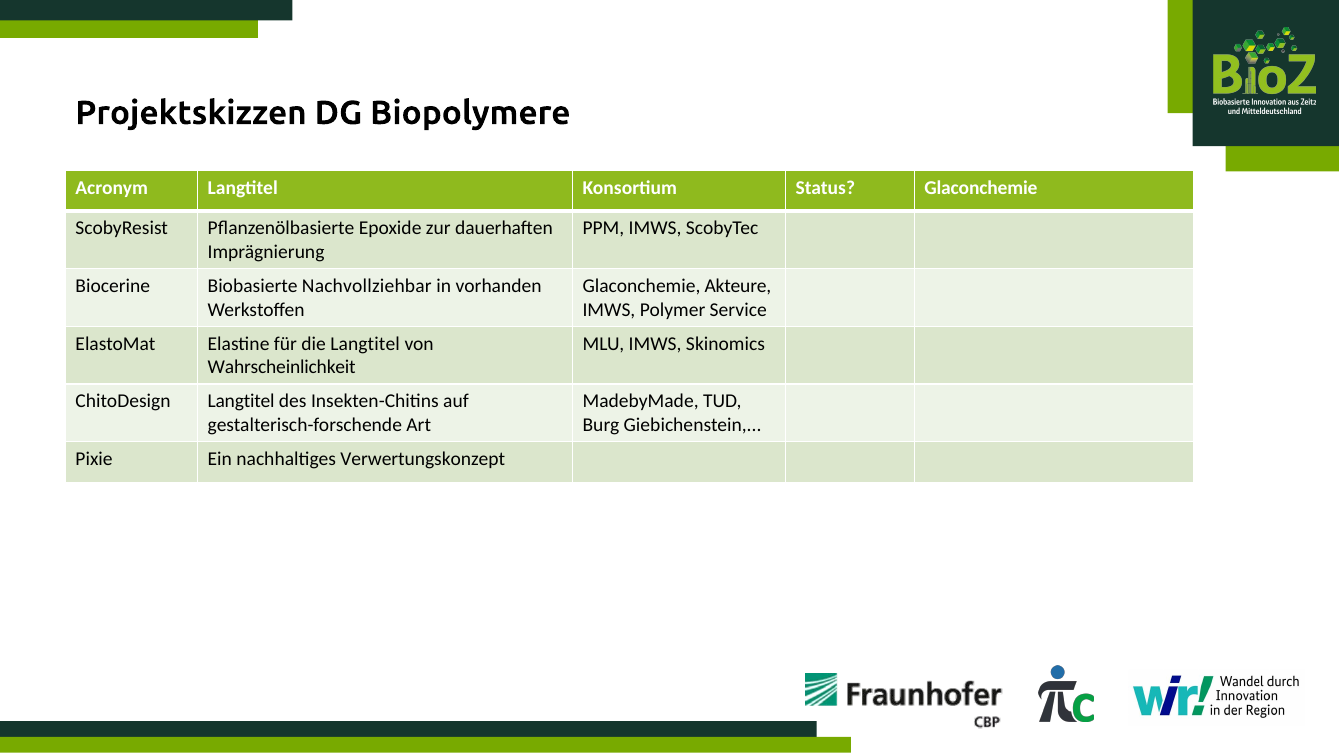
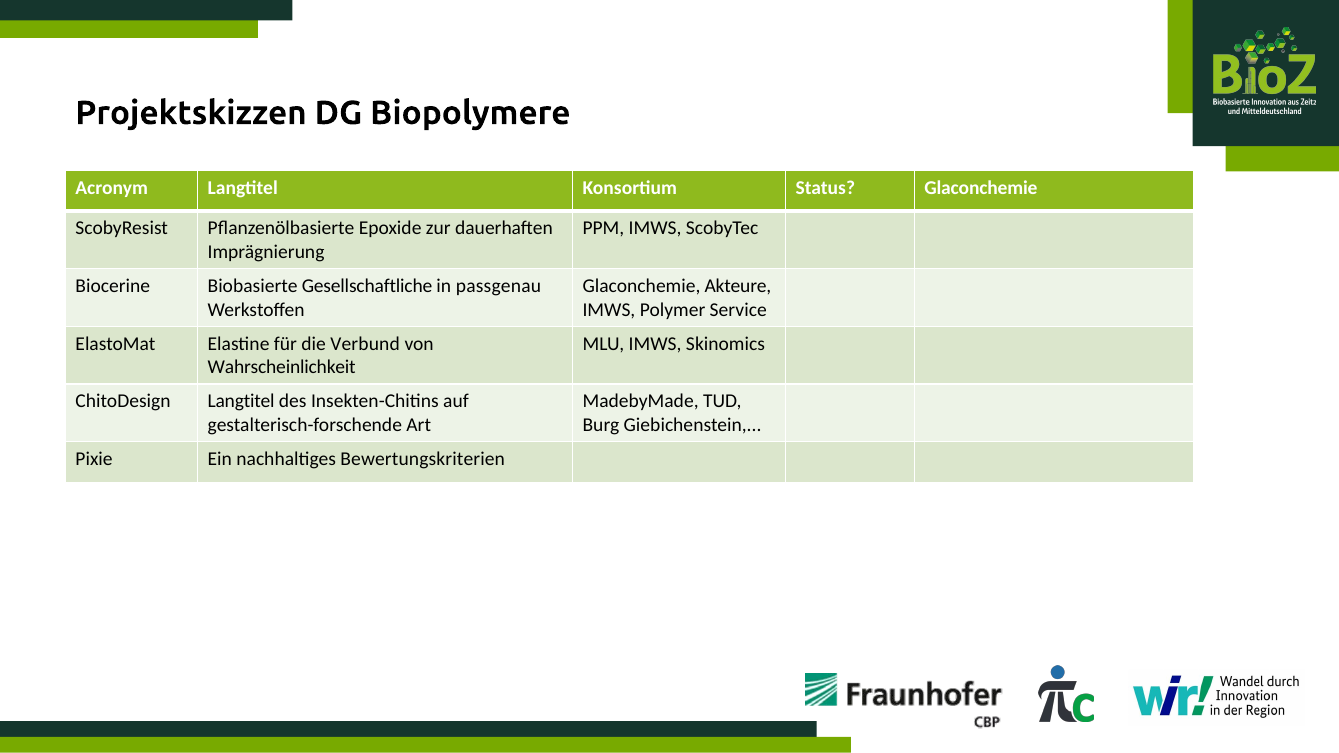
Nachvollziehbar: Nachvollziehbar -> Gesellschaftliche (367, 286)
vorhanden: vorhanden -> passgenau (498, 286)
die Langtitel: Langtitel -> Verbund (365, 344)
Verwertungskonzept: Verwertungskonzept -> Bewertungskriterien (423, 459)
